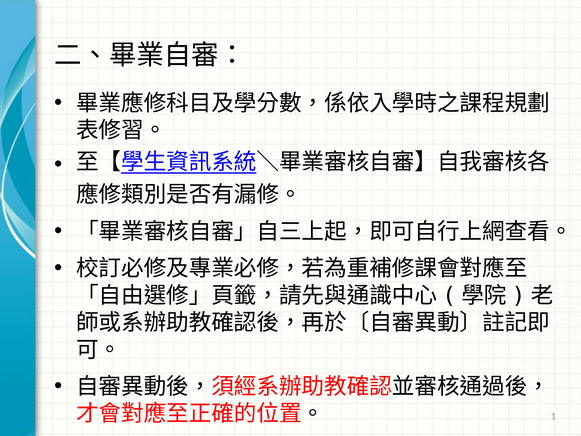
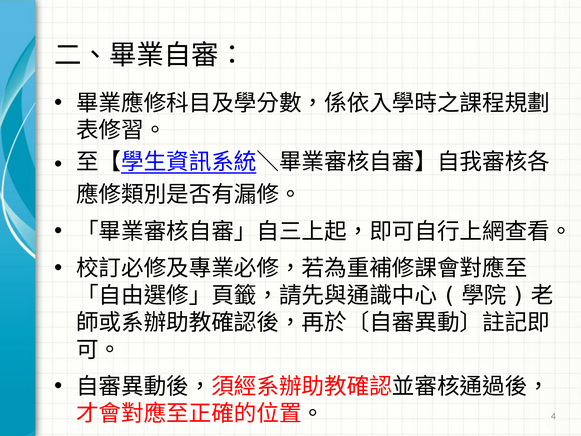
1: 1 -> 4 (553, 416)
